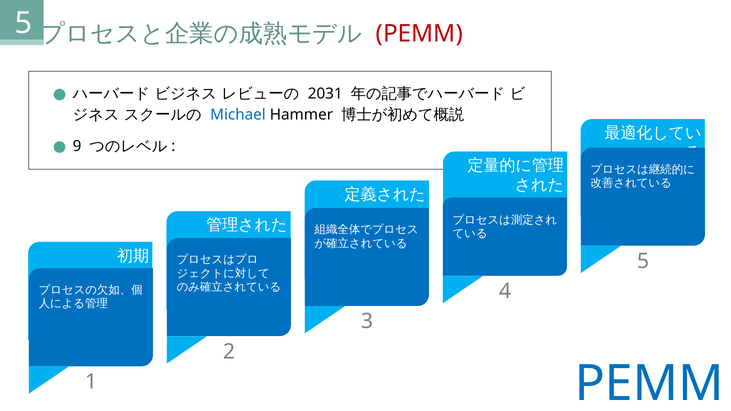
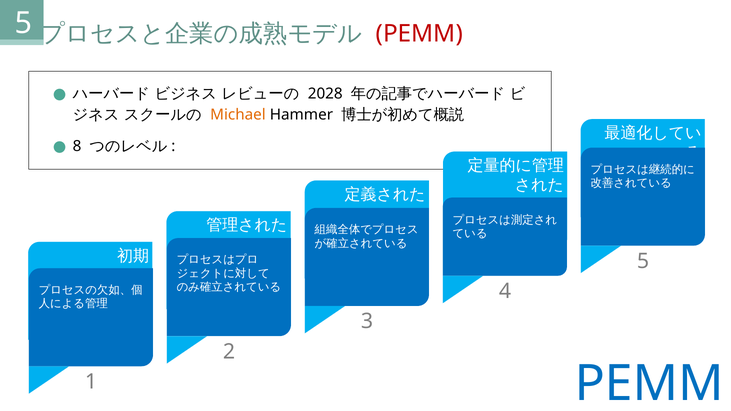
2031: 2031 -> 2028 (325, 94)
Michael colour: blue -> orange (238, 115)
9: 9 -> 8 (77, 146)
